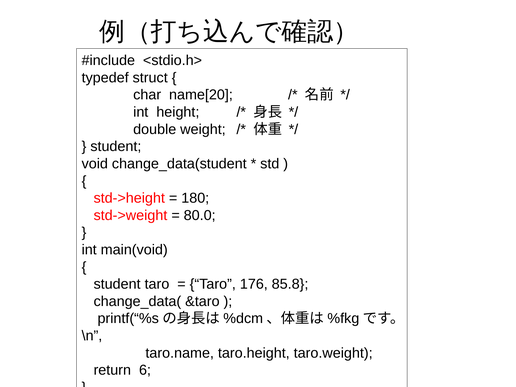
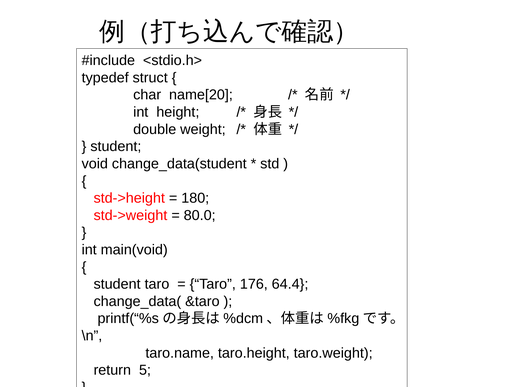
85.8: 85.8 -> 64.4 (290, 284)
6: 6 -> 5 (145, 370)
